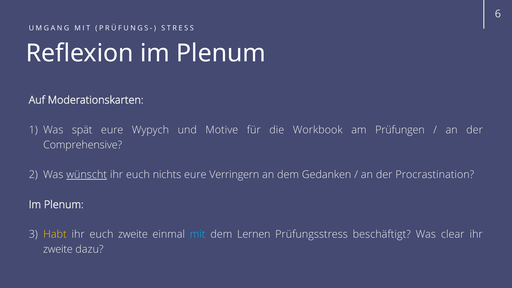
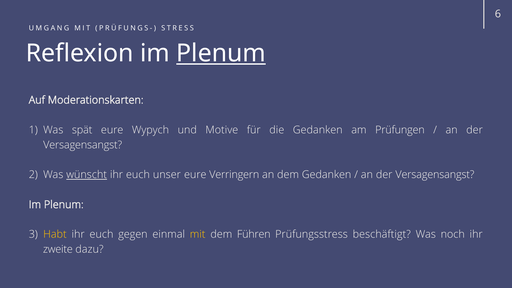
Plenum underline: none -> present (221, 53)
die Workbook: Workbook -> Gedanken (318, 130)
Comprehensive: Comprehensive -> Versagensangst (83, 145)
nichts: nichts -> unser (167, 175)
Procrastination: Procrastination -> Versagensangst (435, 175)
euch zweite: zweite -> gegen (133, 234)
mit colour: light blue -> yellow (198, 234)
Lernen: Lernen -> Führen (254, 234)
clear: clear -> noch (453, 234)
